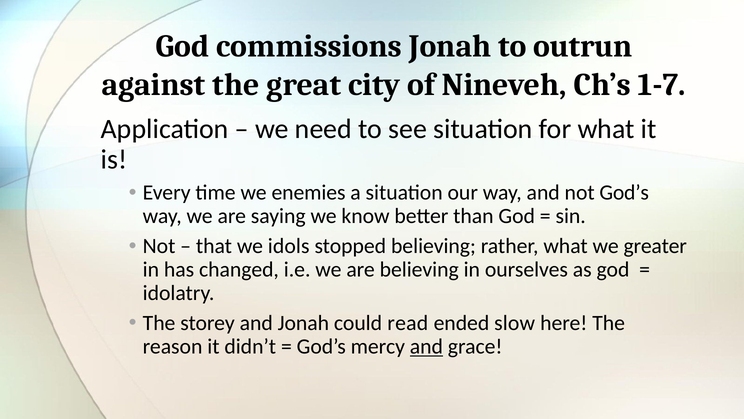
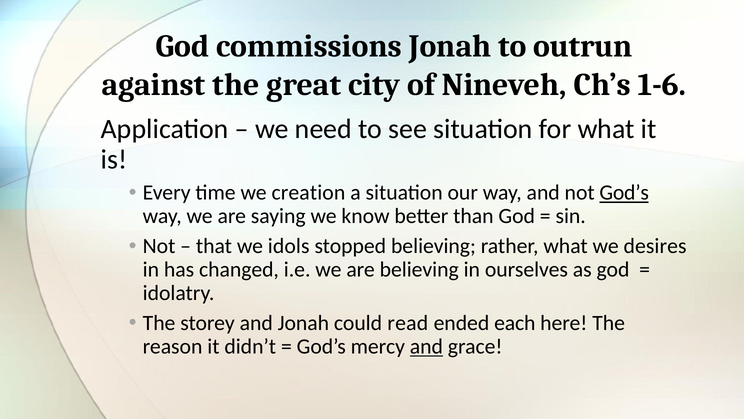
1-7: 1-7 -> 1-6 (662, 84)
enemies: enemies -> creation (308, 193)
God’s underline: none -> present (624, 193)
greater: greater -> desires (655, 246)
slow: slow -> each (515, 323)
